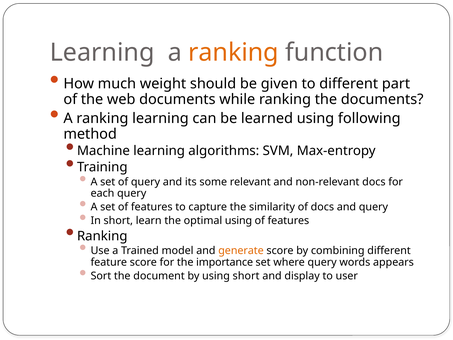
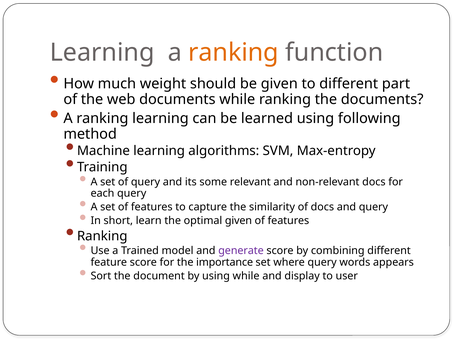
optimal using: using -> given (238, 221)
generate colour: orange -> purple (241, 251)
using short: short -> while (246, 276)
